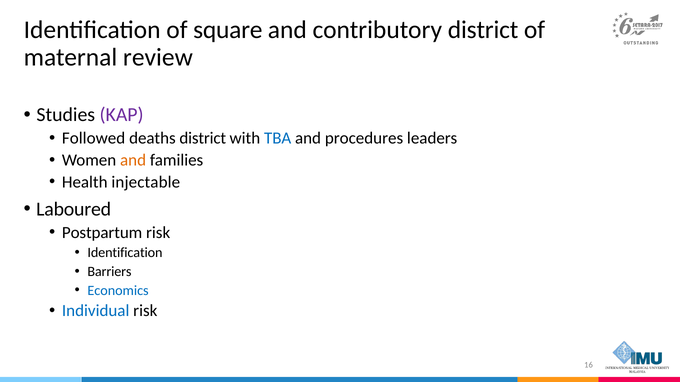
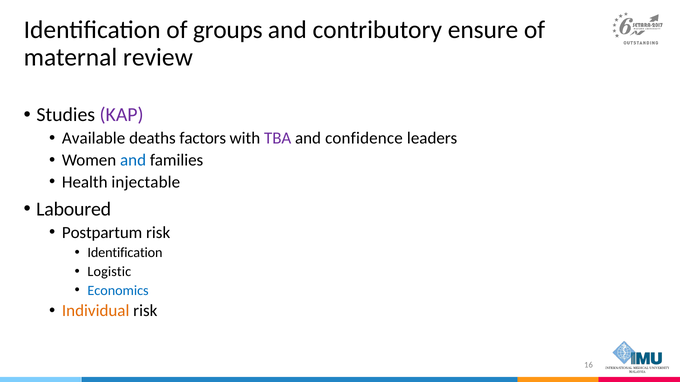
square: square -> groups (228, 30)
contributory district: district -> ensure (483, 30)
Followed: Followed -> Available (94, 139)
deaths district: district -> factors (203, 139)
TBA colour: blue -> purple (278, 139)
procedures: procedures -> confidence (364, 139)
and colour: orange -> blue (133, 160)
Barriers: Barriers -> Logistic (109, 272)
Individual colour: blue -> orange (96, 311)
